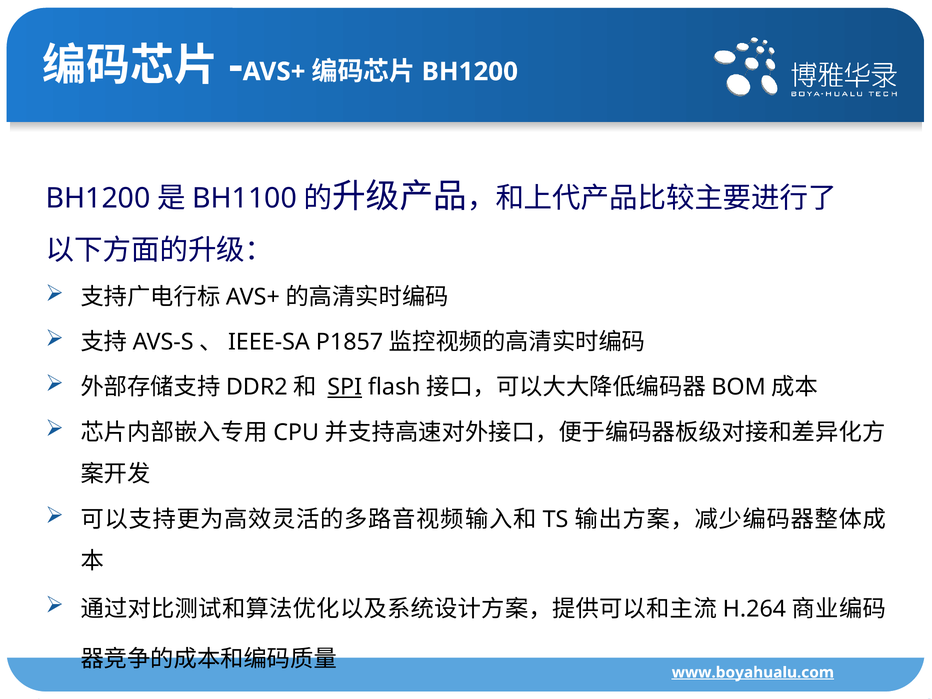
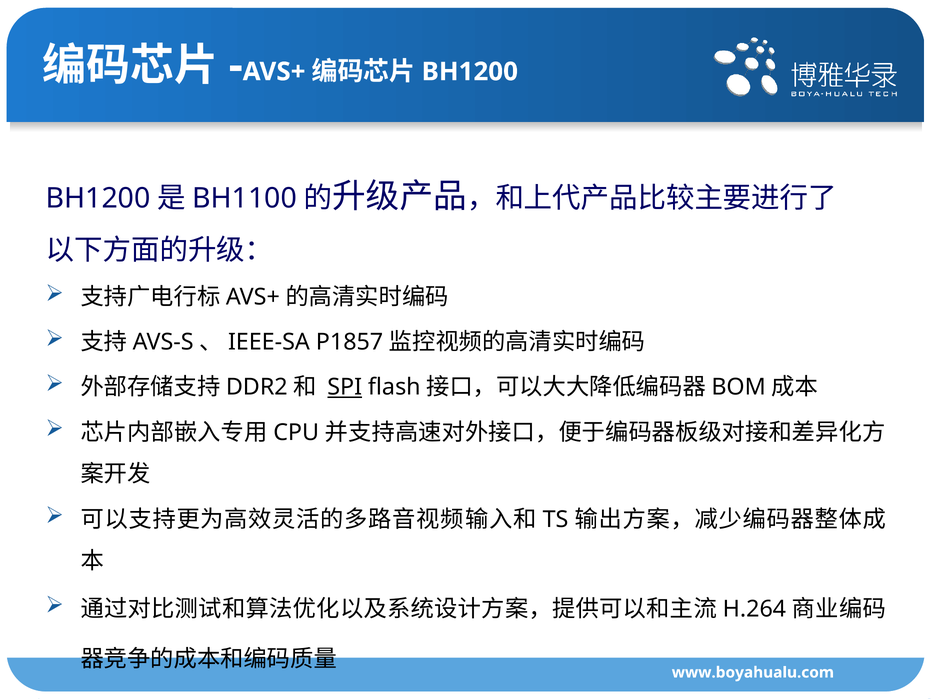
www.boyahualu.com underline: present -> none (753, 672)
